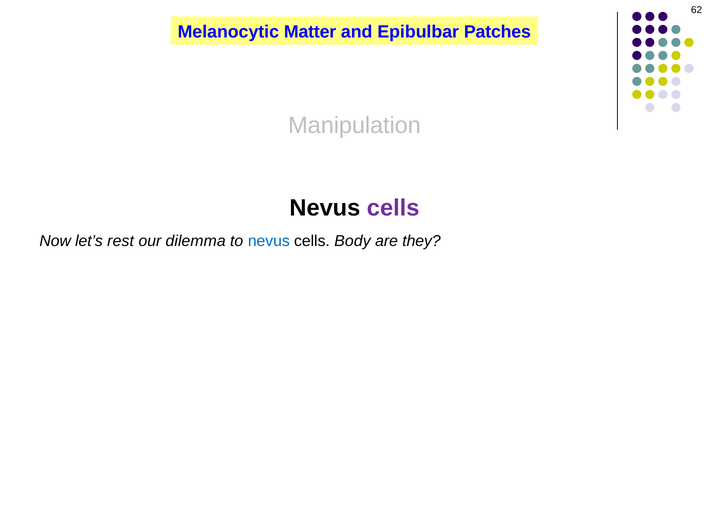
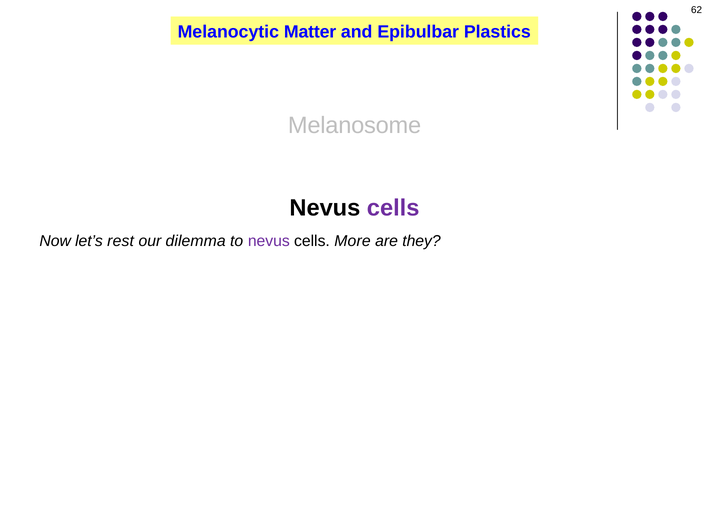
Patches: Patches -> Plastics (497, 32)
Manipulation: Manipulation -> Melanosome (355, 126)
nevus colour: blue -> purple (269, 242)
Body: Body -> More (353, 242)
